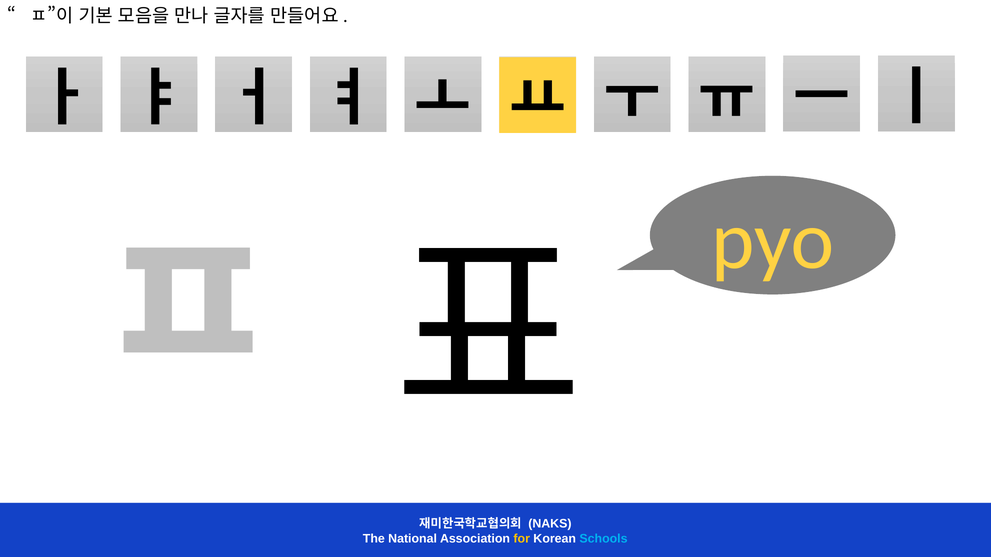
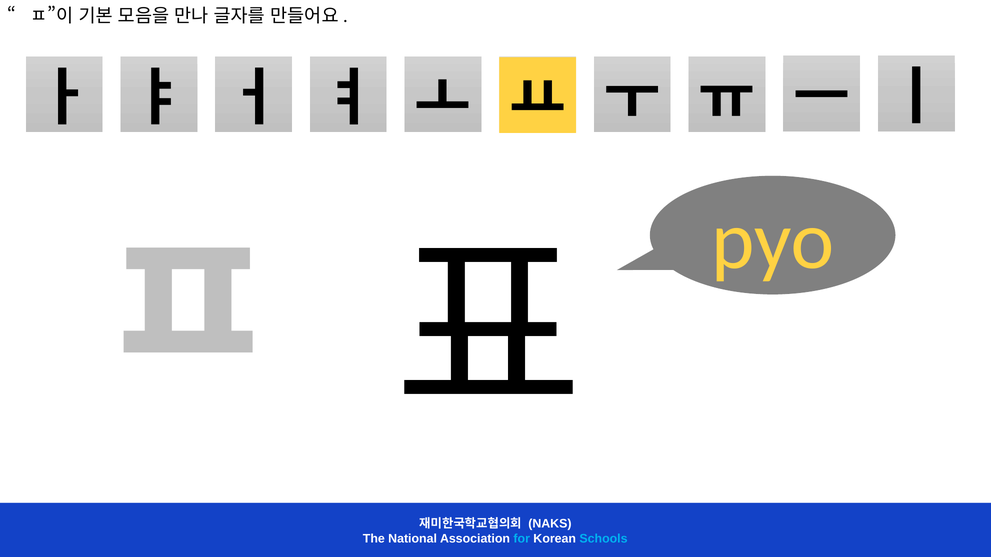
for colour: yellow -> light blue (522, 539)
